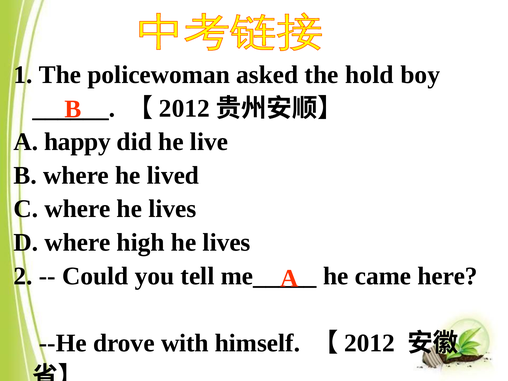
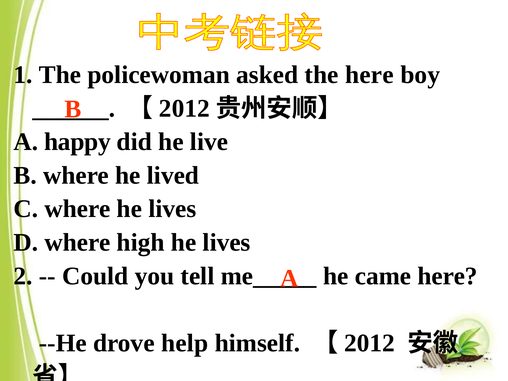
the hold: hold -> here (369, 75)
with: with -> help (185, 343)
